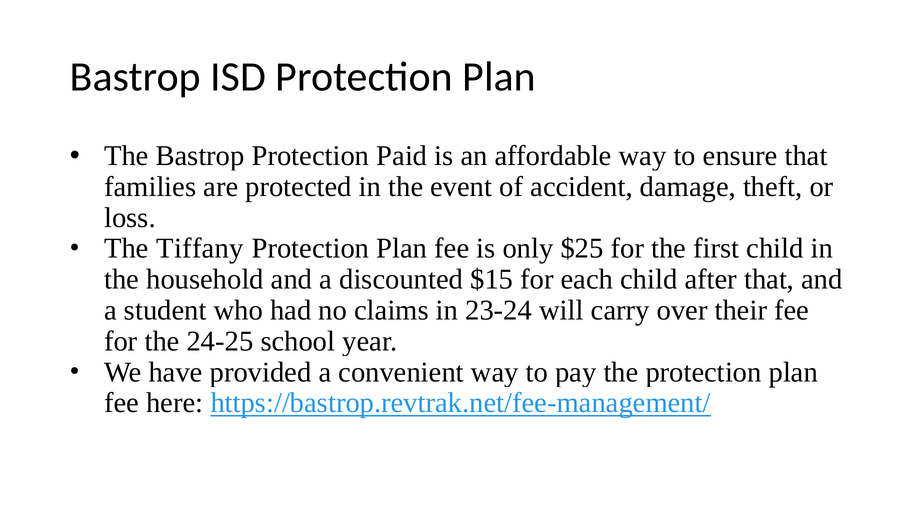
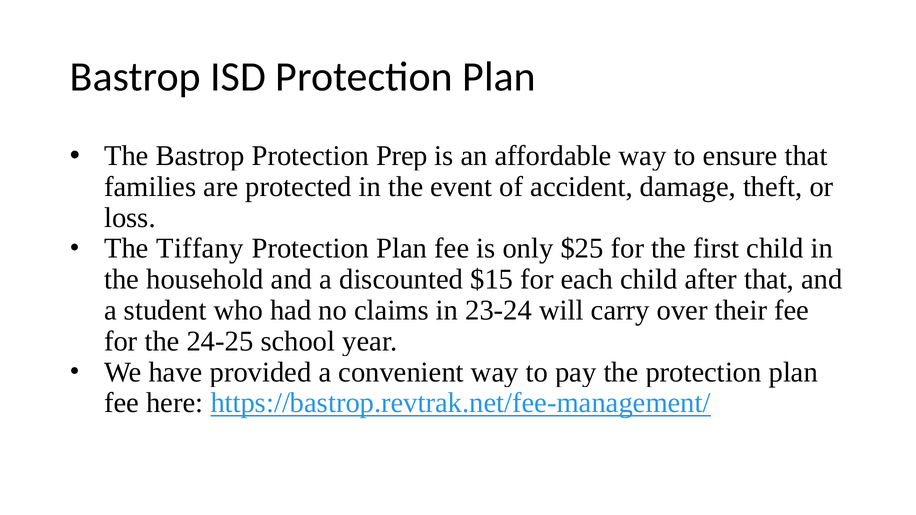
Paid: Paid -> Prep (402, 156)
